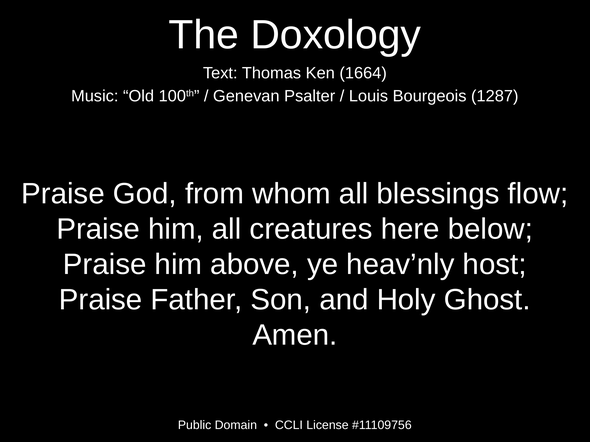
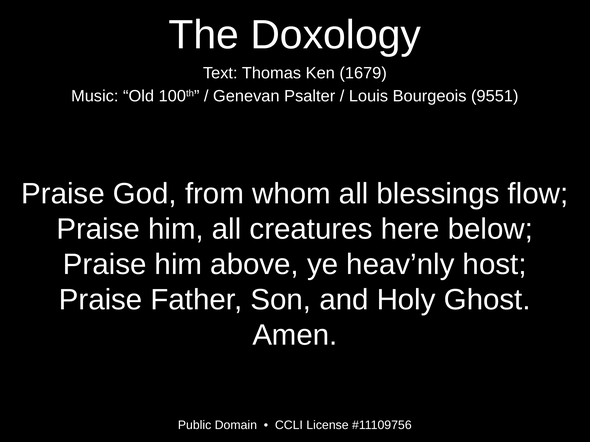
1664: 1664 -> 1679 (363, 73)
1287: 1287 -> 9551 (495, 96)
